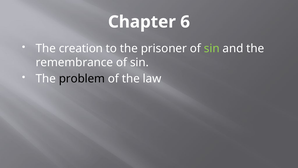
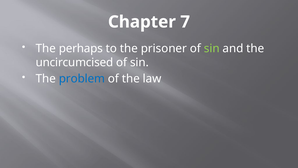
6: 6 -> 7 (185, 22)
creation: creation -> perhaps (81, 48)
remembrance: remembrance -> uncircumcised (74, 62)
problem colour: black -> blue (82, 79)
